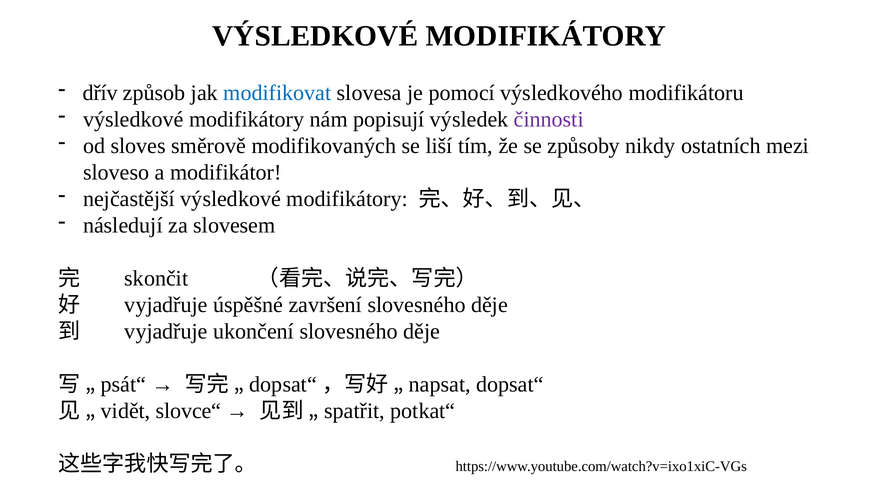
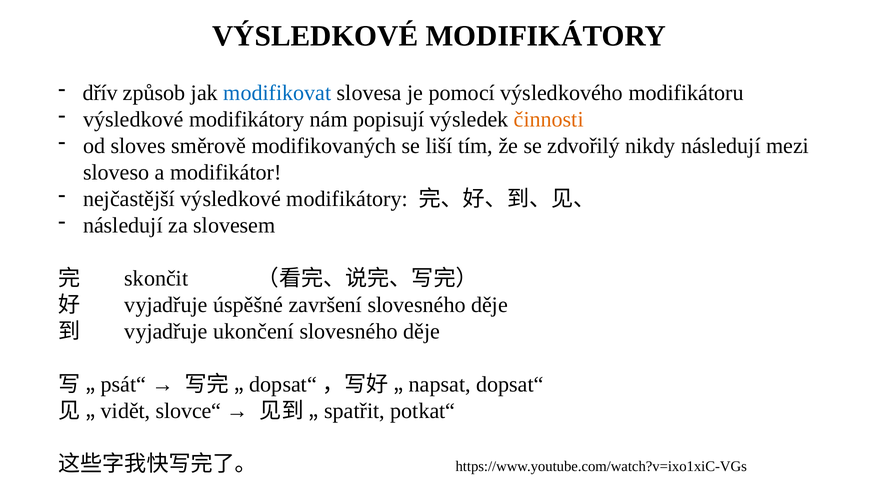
činnosti colour: purple -> orange (549, 120)
způsoby: způsoby -> zdvořilý (584, 146)
nikdy ostatních: ostatních -> následují (721, 146)
